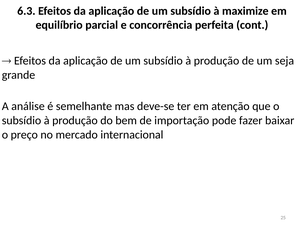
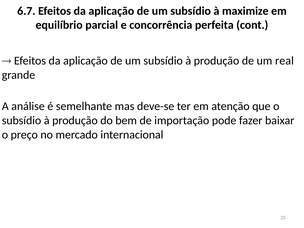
6.3: 6.3 -> 6.7 (26, 11)
seja: seja -> real (284, 61)
